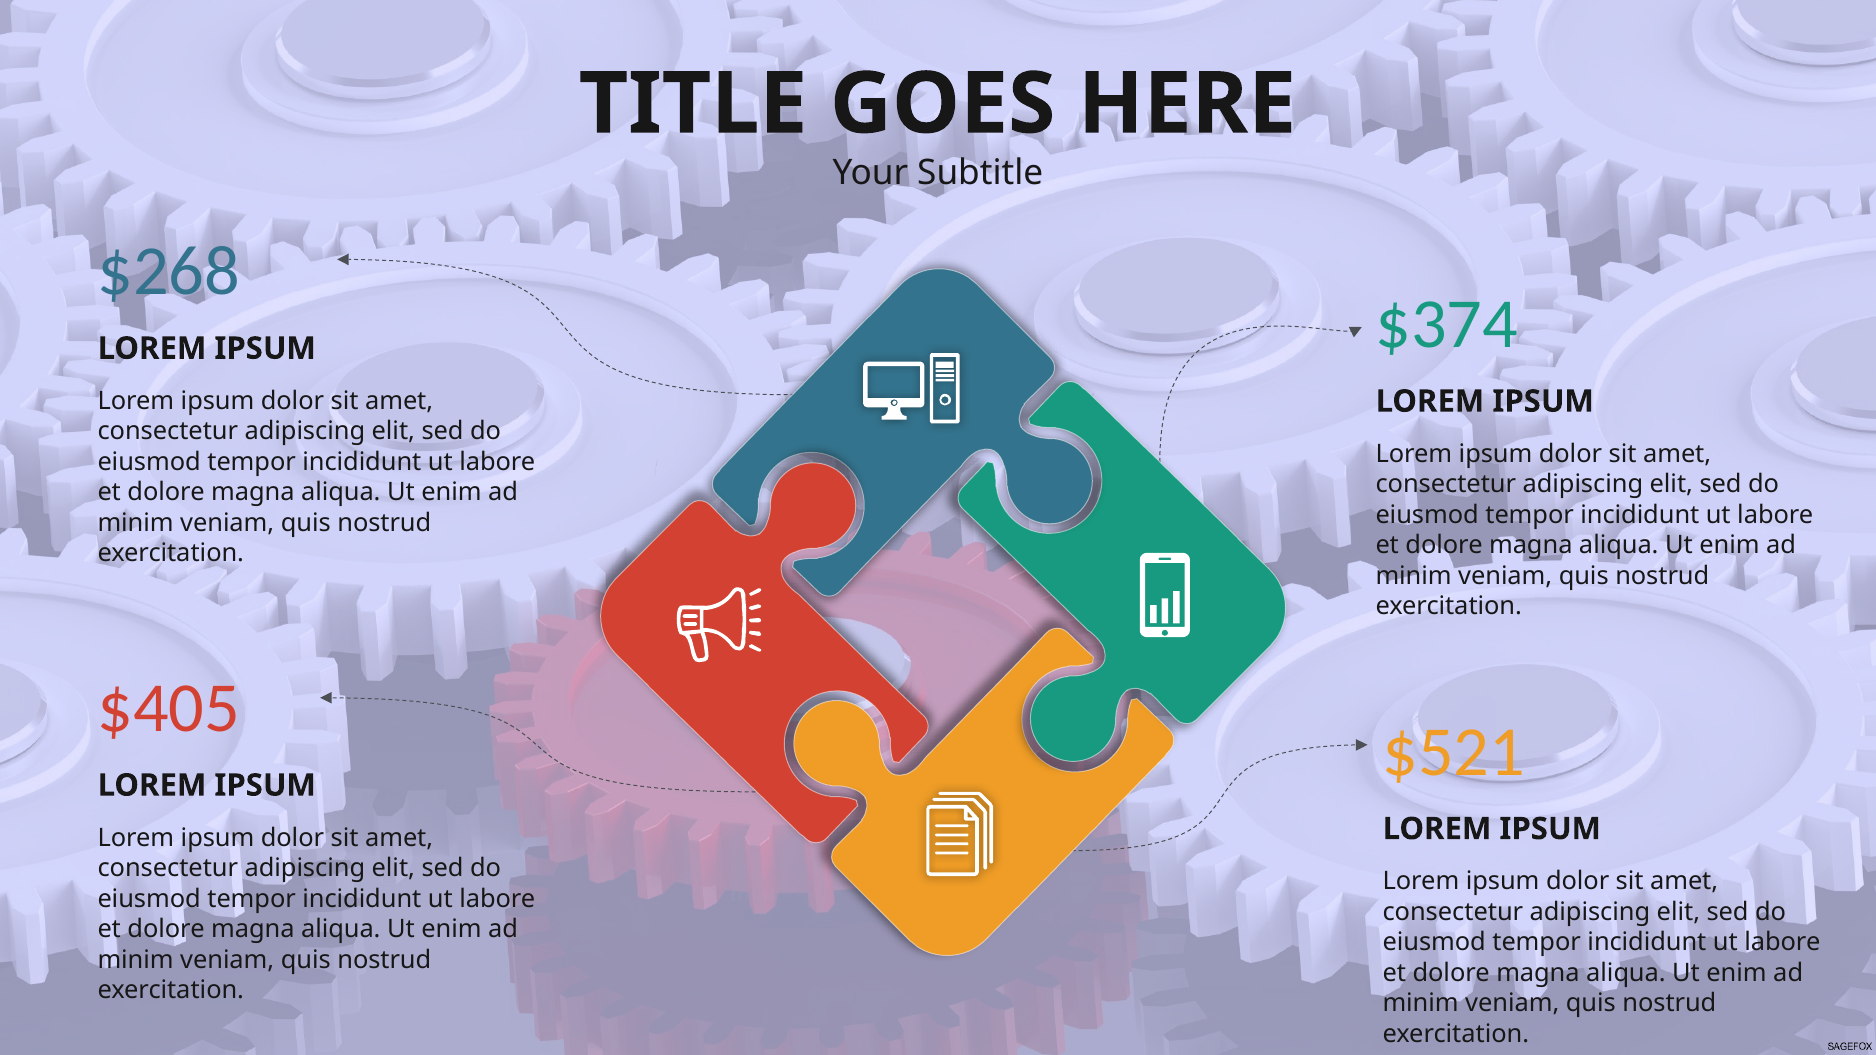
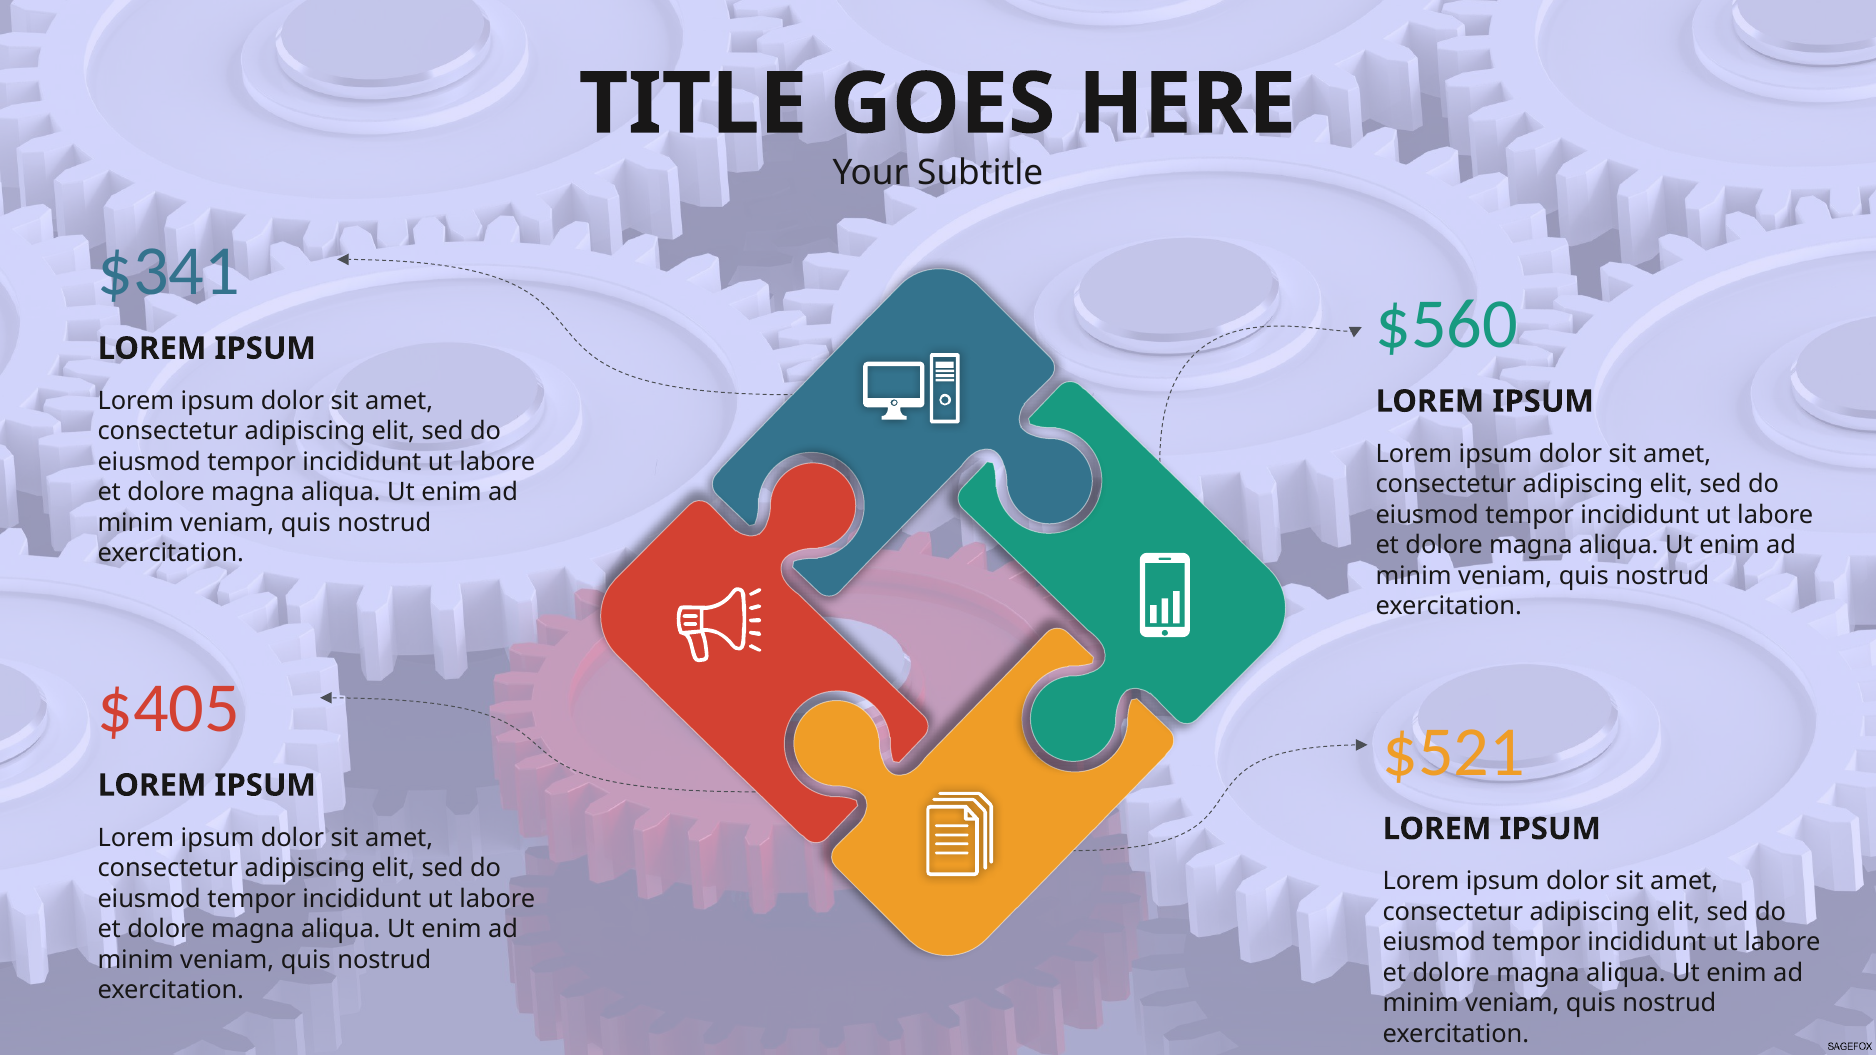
$268: $268 -> $341 (169, 272)
$374: $374 -> $560 (1447, 325)
